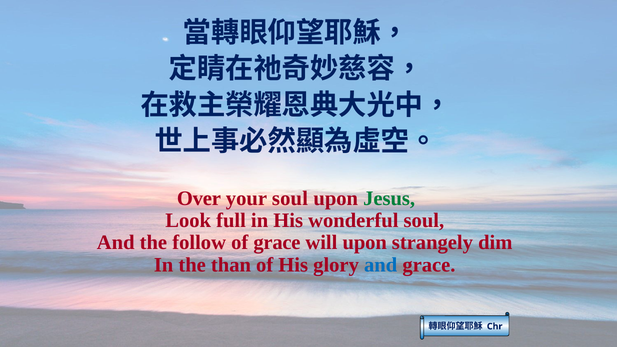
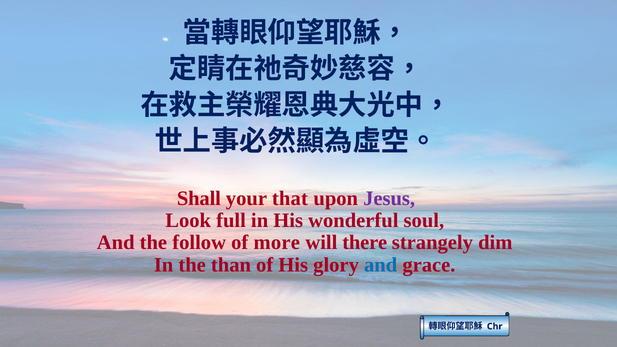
Over: Over -> Shall (199, 198)
your soul: soul -> that (290, 198)
Jesus colour: green -> purple (389, 198)
of grace: grace -> more (277, 243)
will upon: upon -> there (365, 243)
